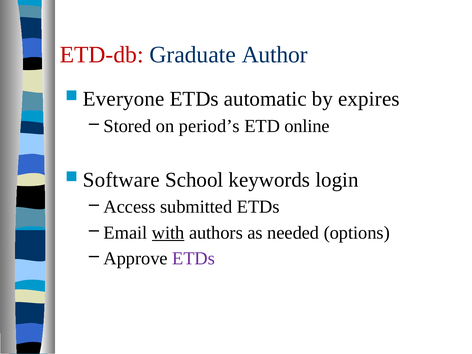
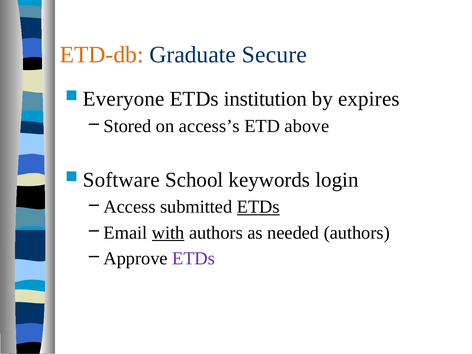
ETD-db colour: red -> orange (102, 55)
Author: Author -> Secure (274, 55)
automatic: automatic -> institution (265, 99)
period’s: period’s -> access’s (209, 126)
online: online -> above (307, 126)
ETDs underline: none -> present (258, 207)
needed options: options -> authors (357, 233)
